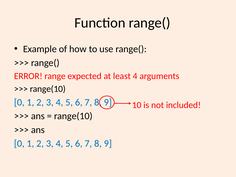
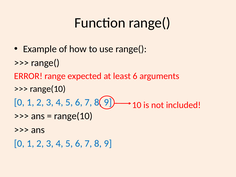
least 4: 4 -> 6 (135, 76)
